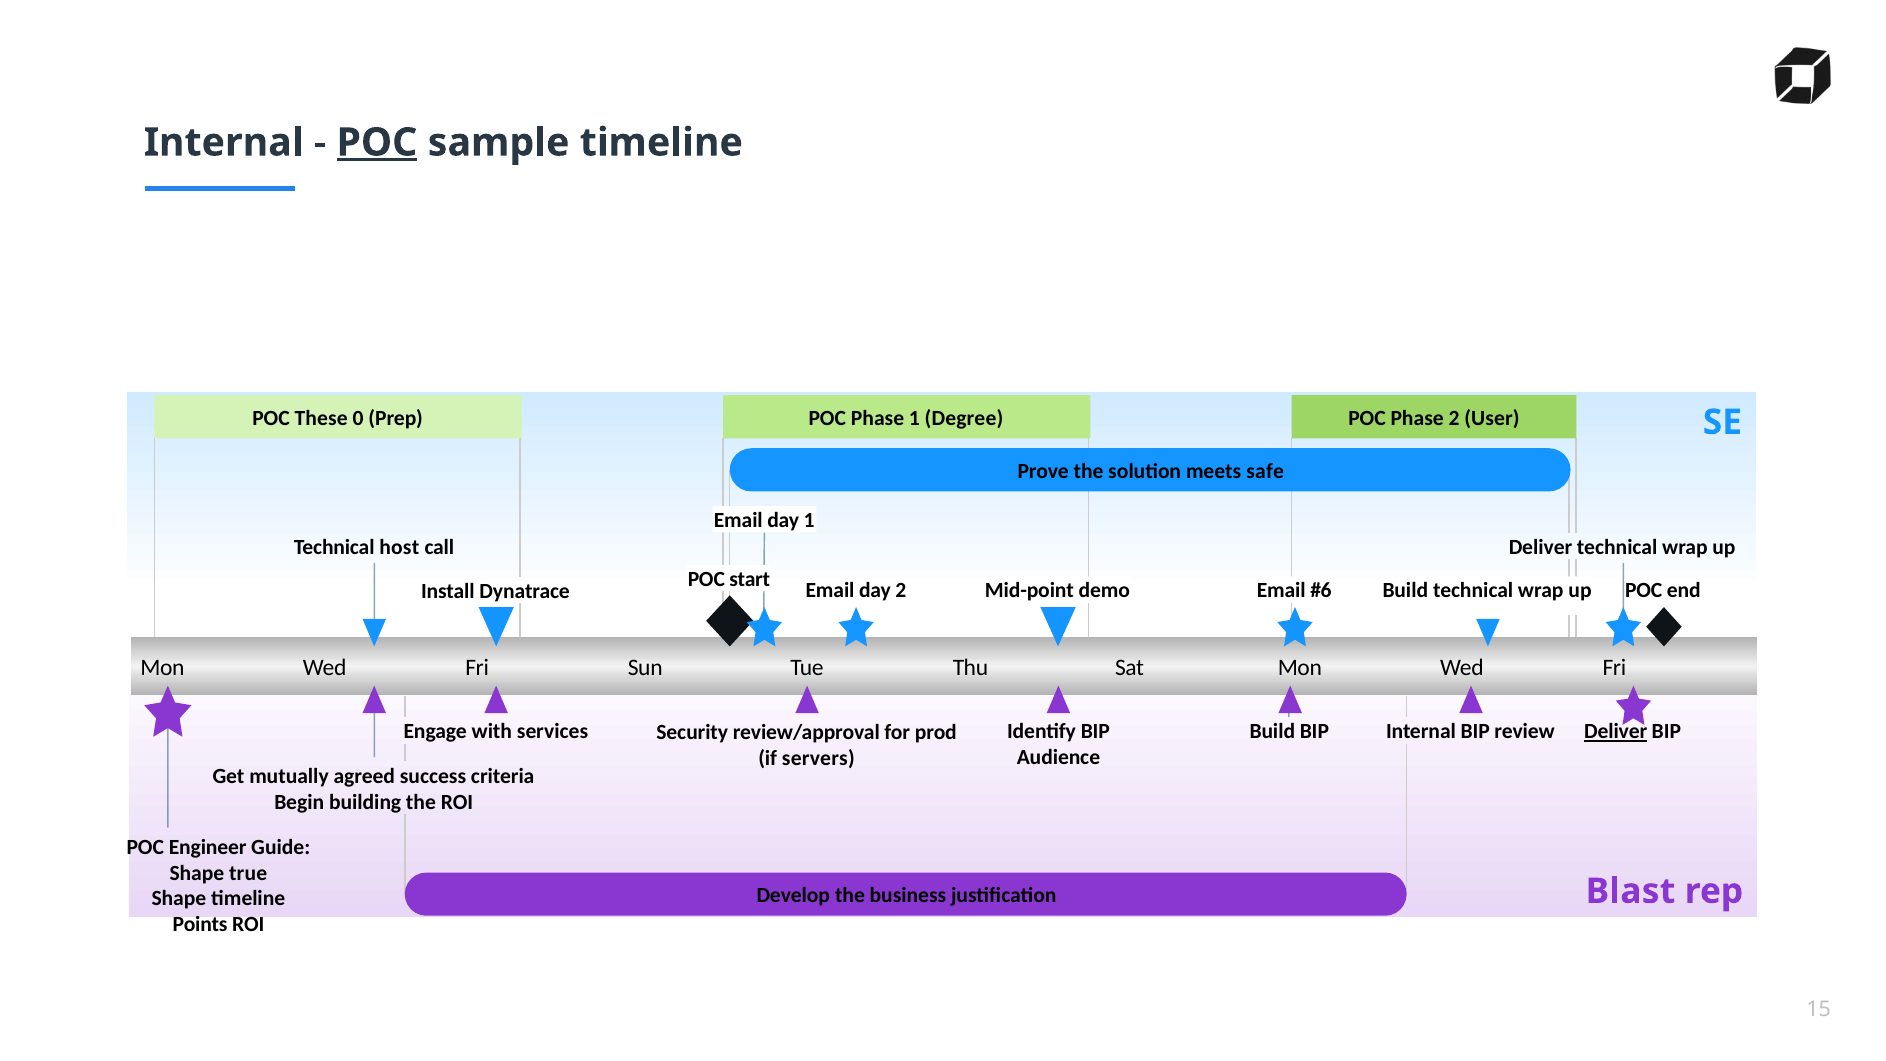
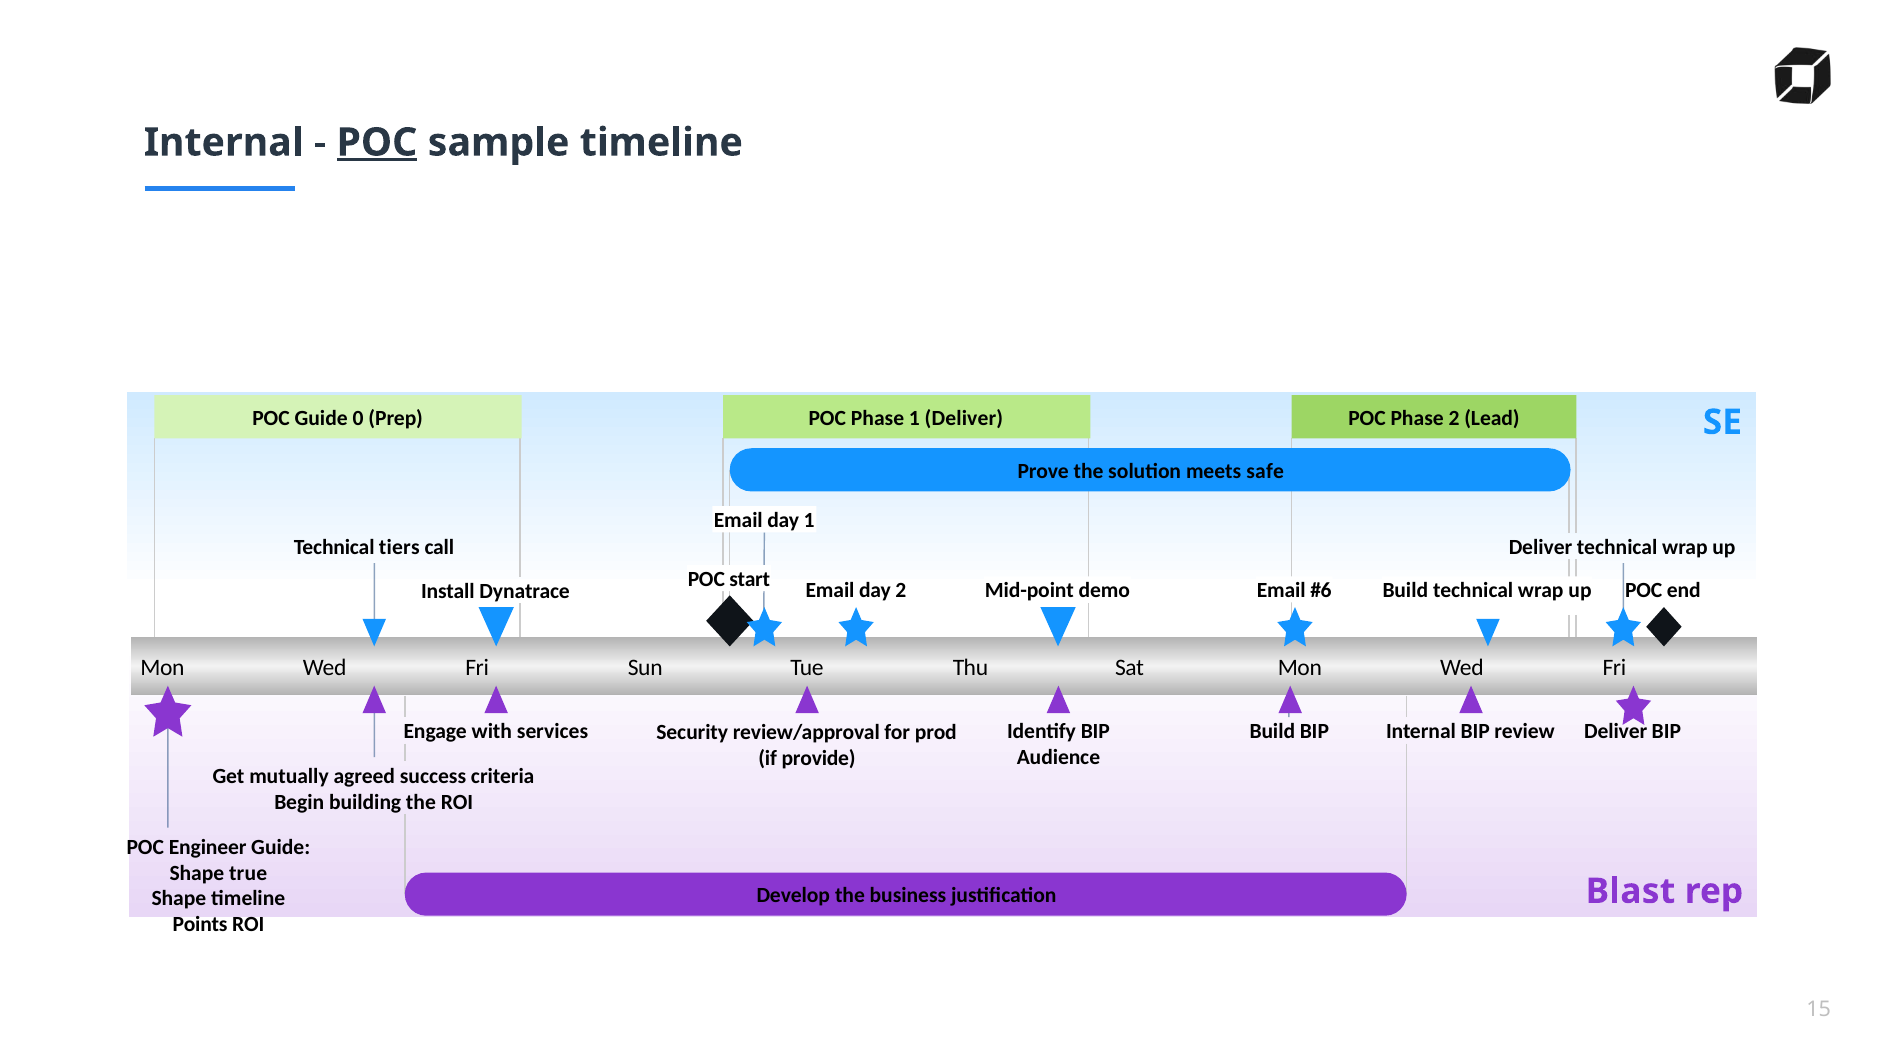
POC These: These -> Guide (321, 418)
1 Degree: Degree -> Deliver (964, 418)
User: User -> Lead (1492, 418)
host: host -> tiers (399, 547)
Deliver underline: present -> none (1616, 732)
servers: servers -> provide (819, 758)
